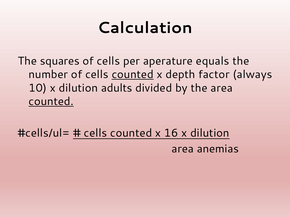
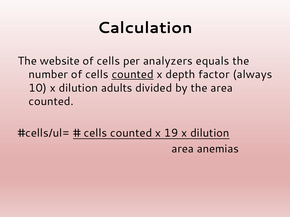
squares: squares -> website (60, 61)
aperature: aperature -> analyzers (168, 61)
counted underline: present -> none (51, 102)
16: 16 -> 19 (171, 133)
